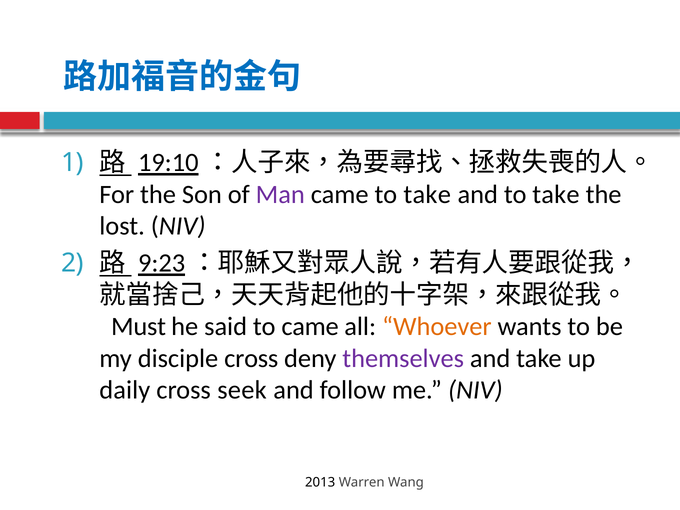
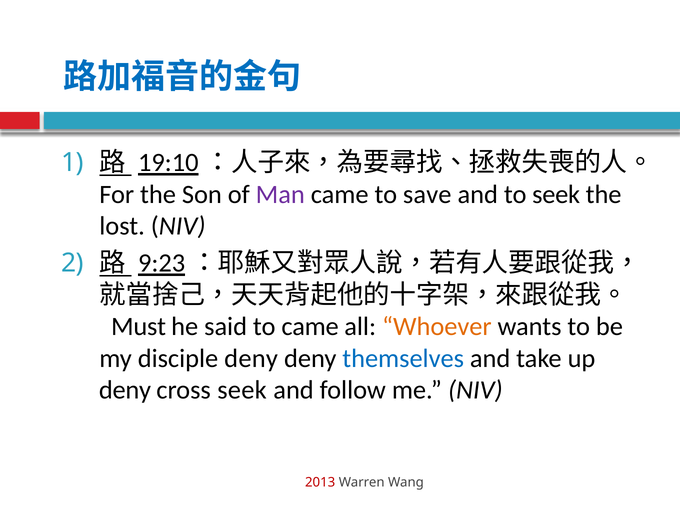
came to take: take -> save (427, 194)
and to take: take -> seek (556, 194)
disciple cross: cross -> deny (251, 358)
themselves colour: purple -> blue (403, 358)
daily: daily -> deny (125, 390)
2013 colour: black -> red (320, 482)
